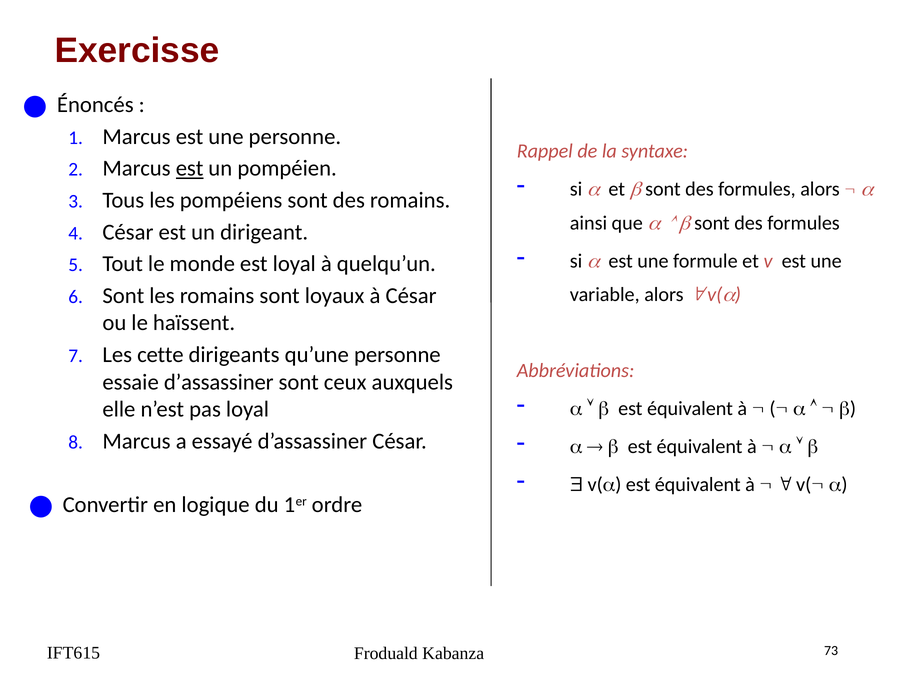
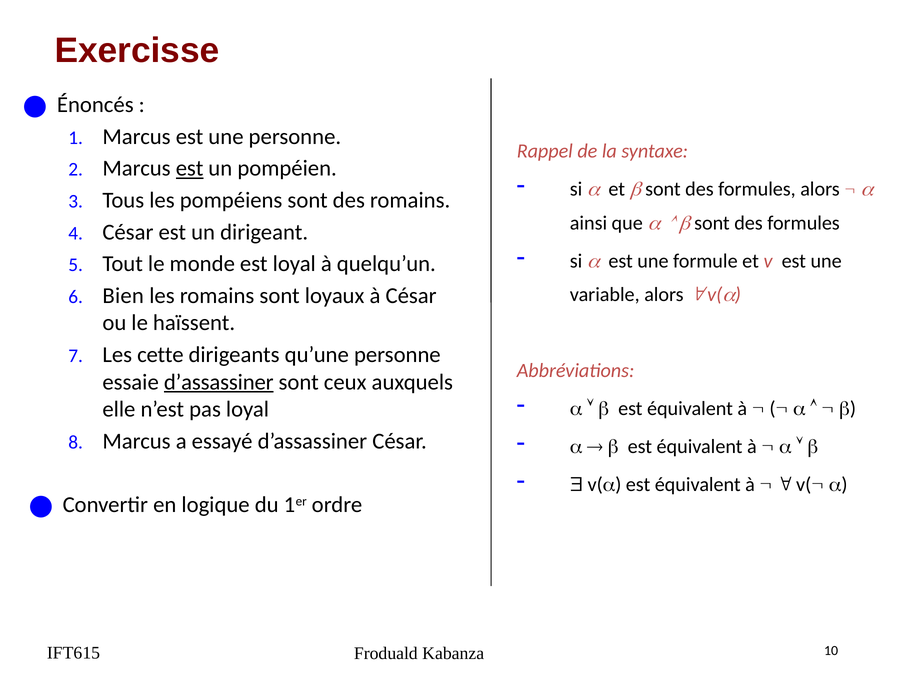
Sont: Sont -> Bien (123, 296)
d’assassiner underline: none -> present (219, 382)
73: 73 -> 10 (831, 650)
